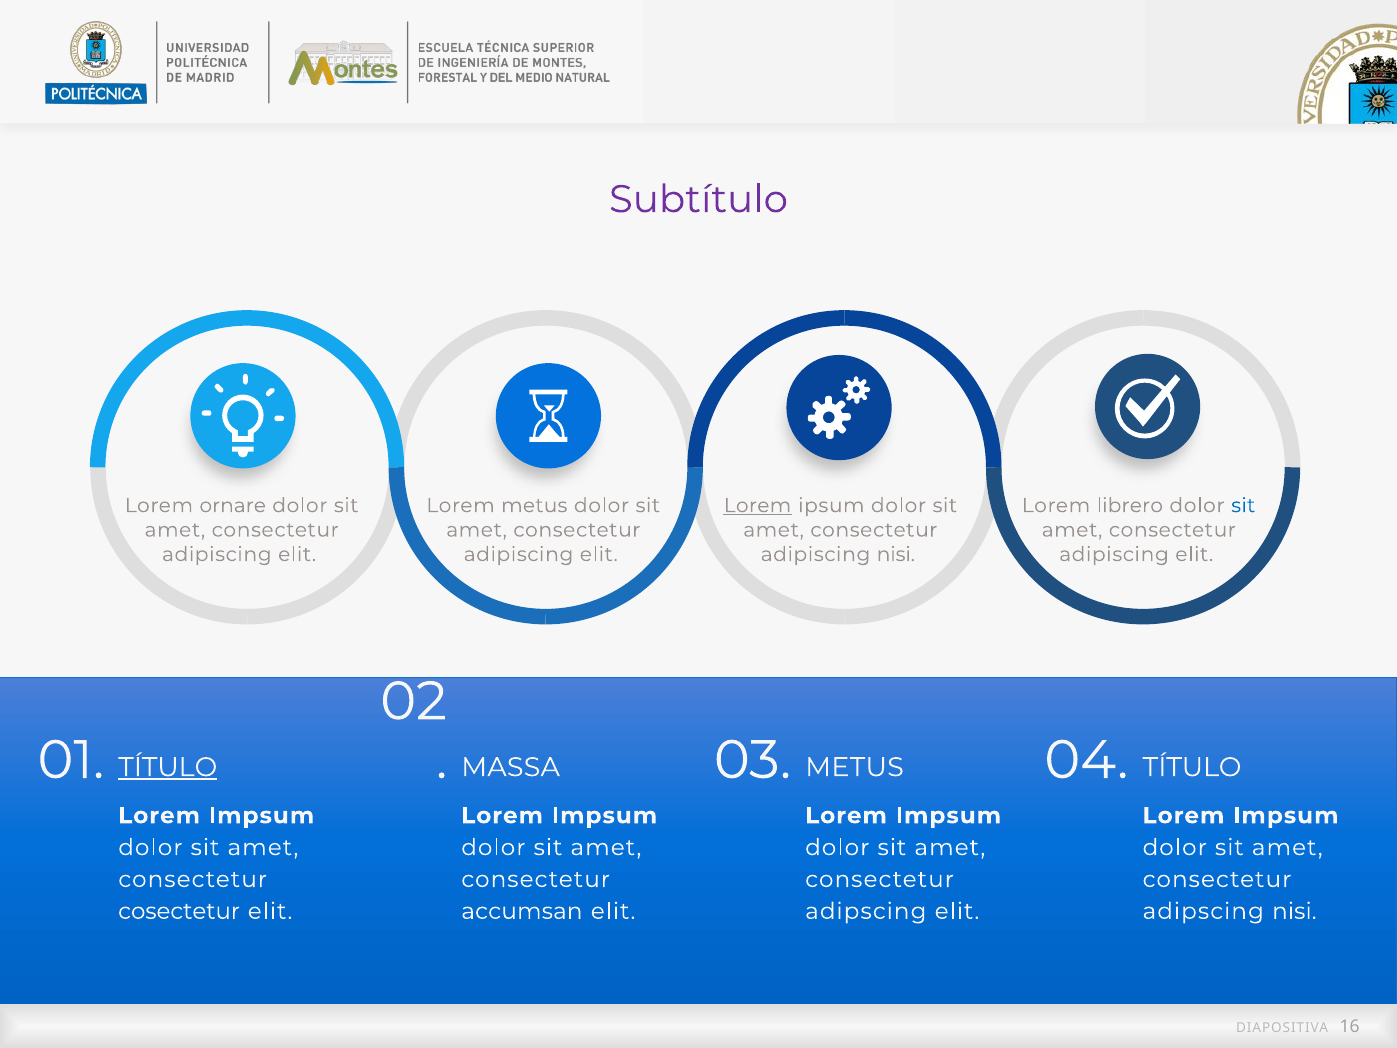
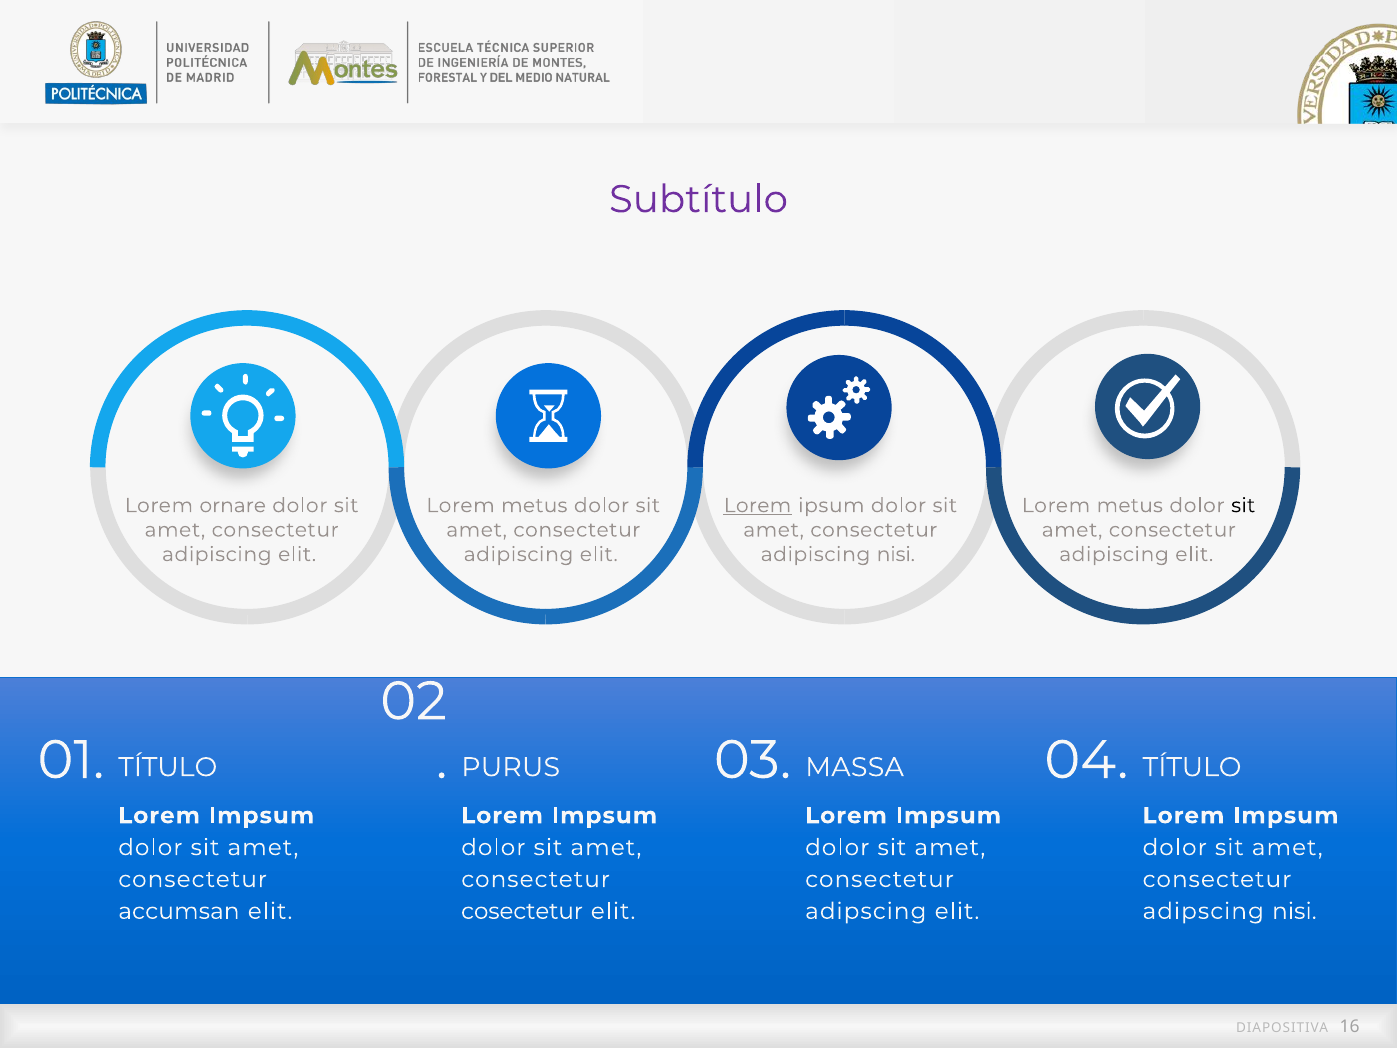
librero: librero -> metus (1130, 505)
sit colour: blue -> black (1243, 505)
TÍTULO underline: present -> none (168, 767)
MASSA: MASSA -> PURUS (511, 767)
METUS: METUS -> MASSA (855, 767)
cosectetur: cosectetur -> accumsan (179, 911)
accumsan: accumsan -> cosectetur (522, 911)
